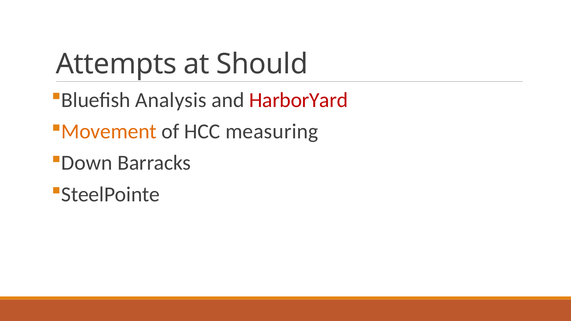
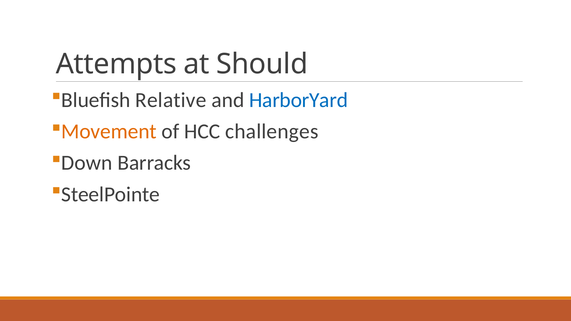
Analysis: Analysis -> Relative (171, 100)
HarborYard colour: red -> blue (299, 100)
measuring: measuring -> challenges (272, 131)
